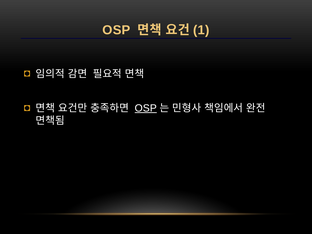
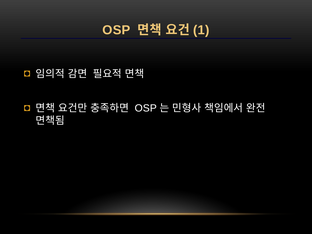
OSP underline: present -> none (146, 108)
